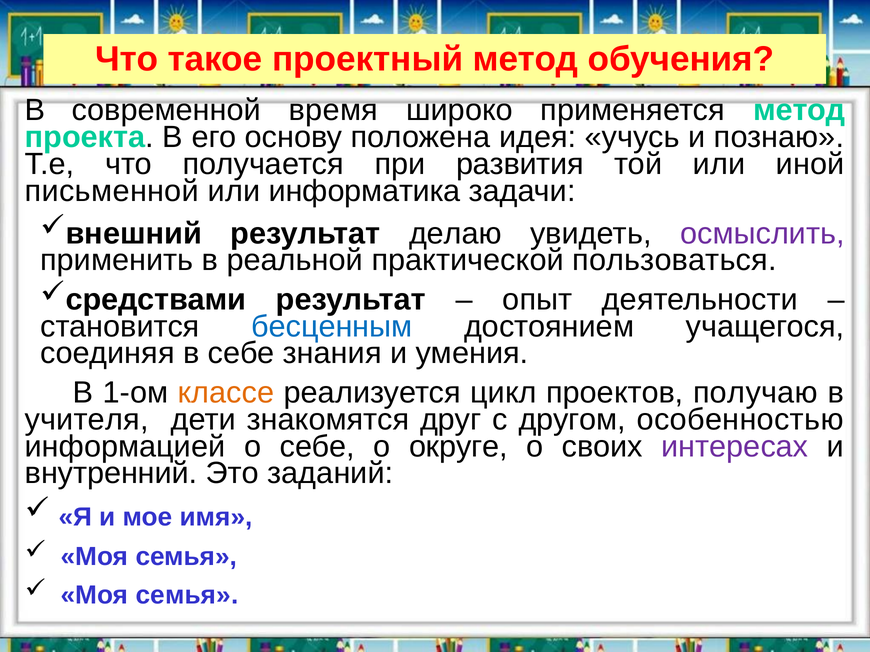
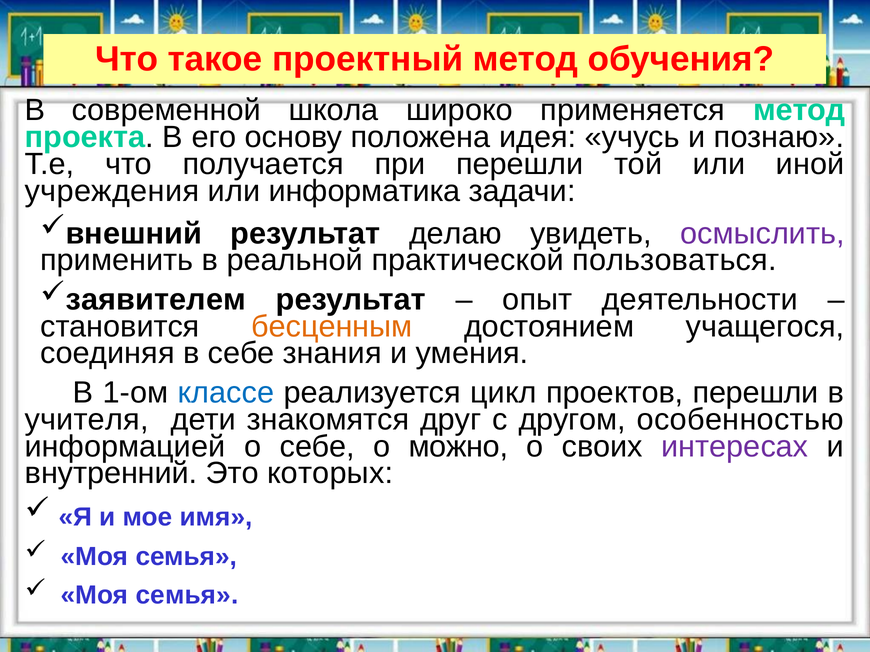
время: время -> школа (334, 110)
при развития: развития -> перешли (520, 164)
письменной: письменной -> учреждения (112, 191)
средствами: средствами -> заявителем (156, 300)
бесценным colour: blue -> orange (332, 327)
классе colour: orange -> blue (226, 393)
проектов получаю: получаю -> перешли (756, 393)
округе: округе -> можно (458, 447)
заданий: заданий -> которых (330, 474)
